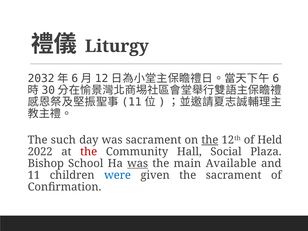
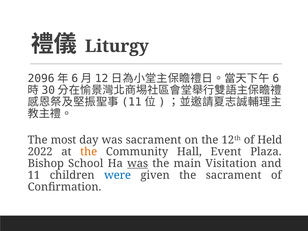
2032: 2032 -> 2096 (41, 78)
such: such -> most (63, 140)
the underline: present -> none (210, 140)
the colour: red -> orange (89, 152)
Social: Social -> Event (226, 152)
Available: Available -> Visitation (231, 163)
